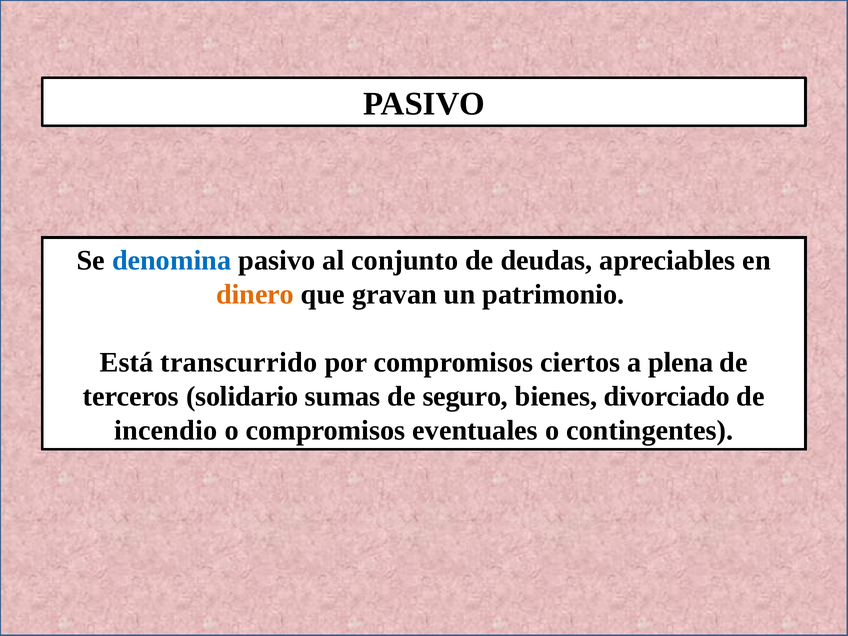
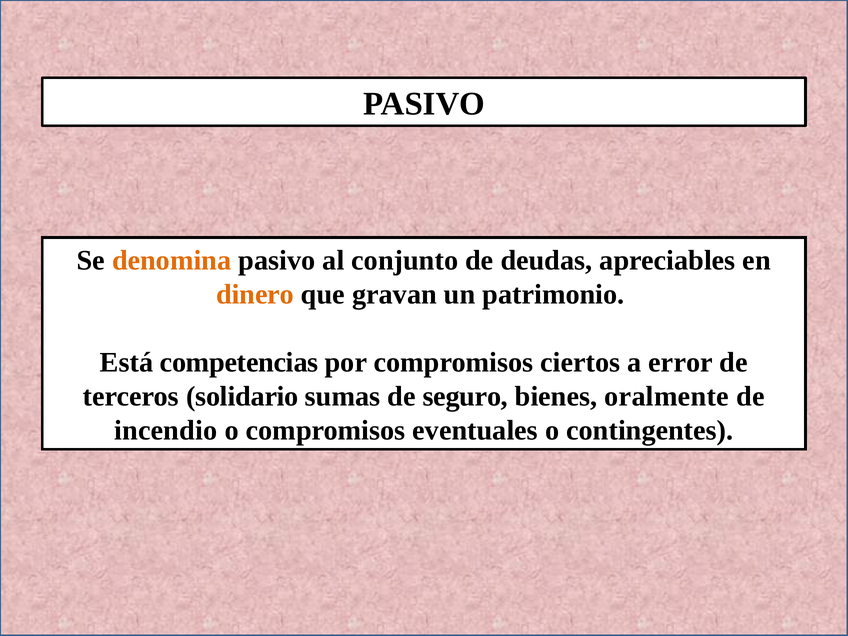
denomina colour: blue -> orange (172, 261)
transcurrido: transcurrido -> competencias (239, 362)
plena: plena -> error (681, 362)
divorciado: divorciado -> oralmente (667, 396)
